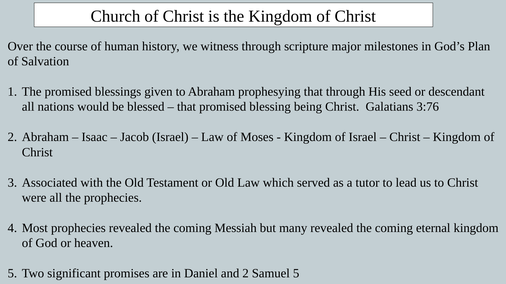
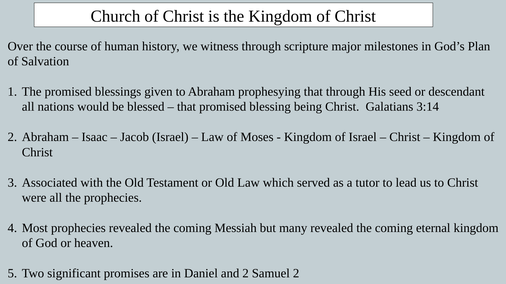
3:76: 3:76 -> 3:14 (428, 107)
Samuel 5: 5 -> 2 (296, 274)
